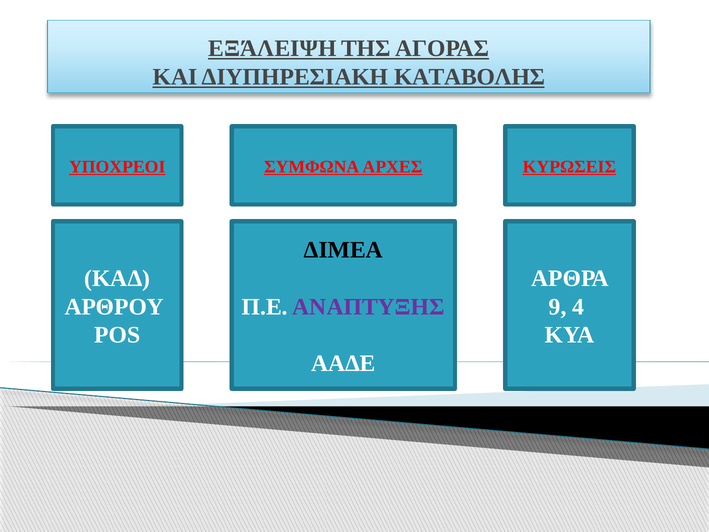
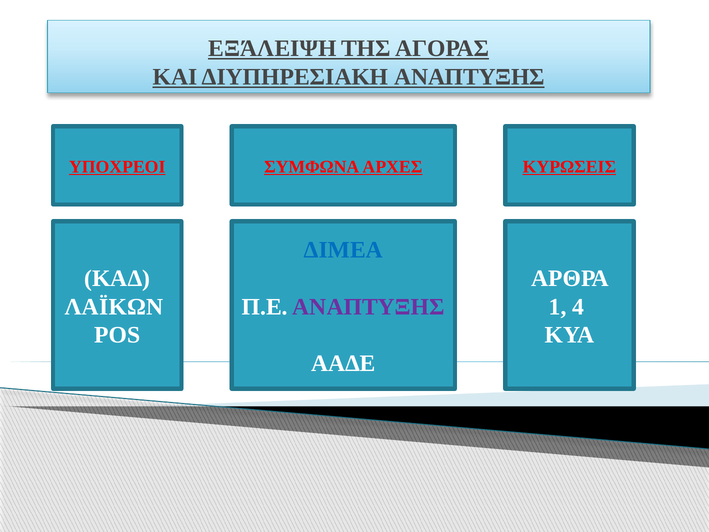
ΔΙΥΠΗΡΕΣΙΑΚΗ ΚΑΤΑΒΟΛΗΣ: ΚΑΤΑΒΟΛΗΣ -> ΑΝΑΠΤΥΞΗΣ (470, 77)
ΔΙΜΕΑ colour: black -> blue (343, 250)
ΑΡΘΡΟΥ: ΑΡΘΡΟΥ -> ΛΑΪΚΩΝ (114, 307)
9: 9 -> 1 (558, 307)
